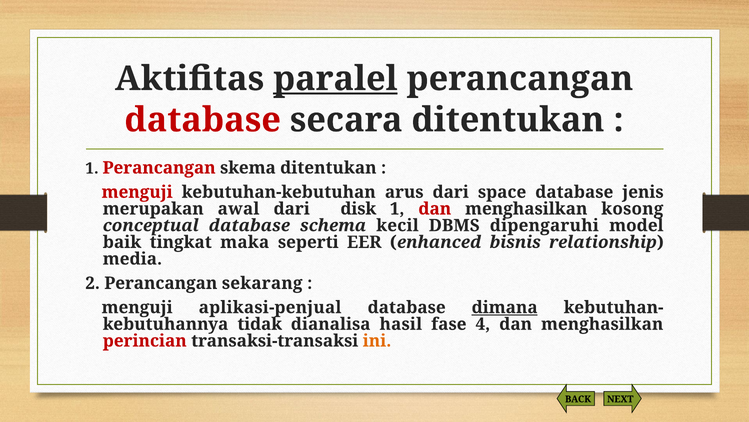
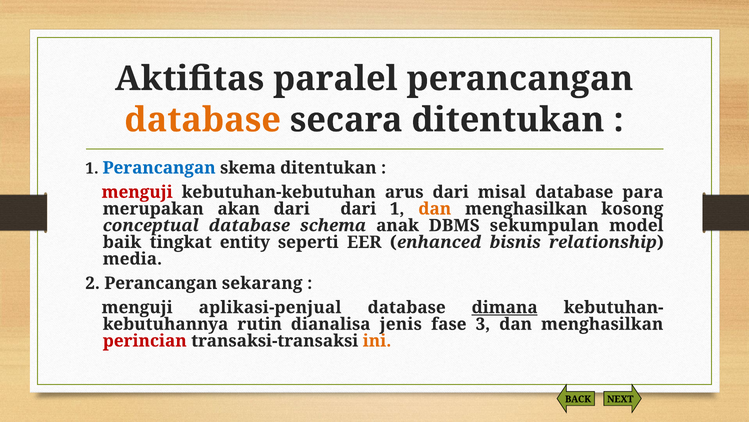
paralel underline: present -> none (335, 79)
database colour: red -> orange (203, 120)
Perancangan colour: red -> blue (159, 168)
space: space -> misal (502, 192)
jenis: jenis -> para (643, 192)
awal: awal -> akan (239, 208)
dari disk: disk -> dari (358, 208)
dan colour: red -> orange (435, 208)
kecil: kecil -> anak (398, 225)
dipengaruhi: dipengaruhi -> sekumpulan (544, 225)
maka: maka -> entity (245, 242)
tidak: tidak -> rutin (260, 324)
hasil: hasil -> jenis (401, 324)
4: 4 -> 3 (483, 324)
